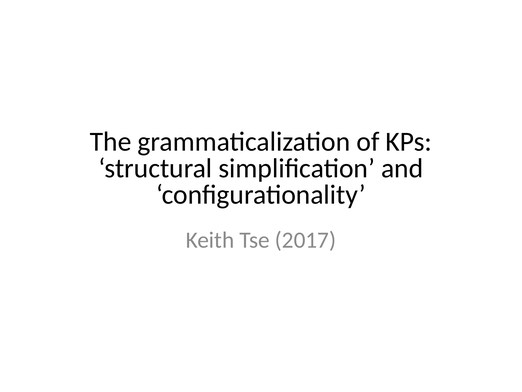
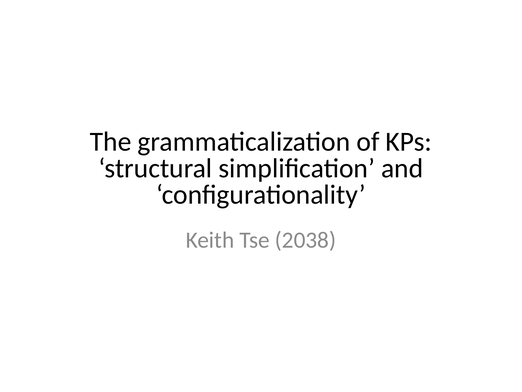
2017: 2017 -> 2038 (305, 240)
